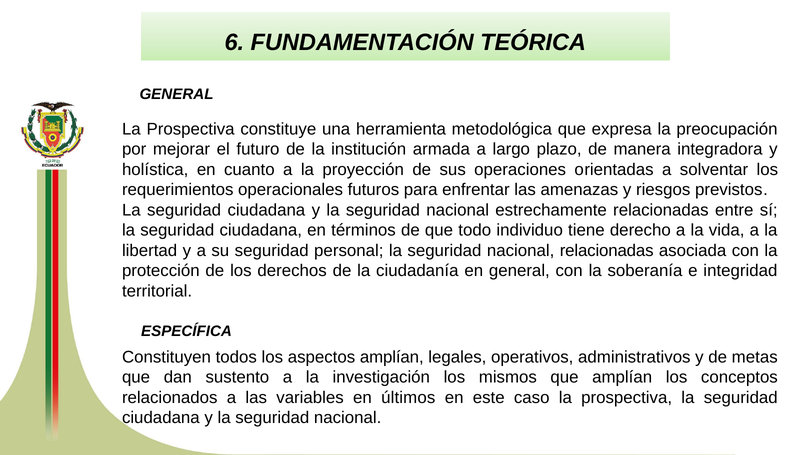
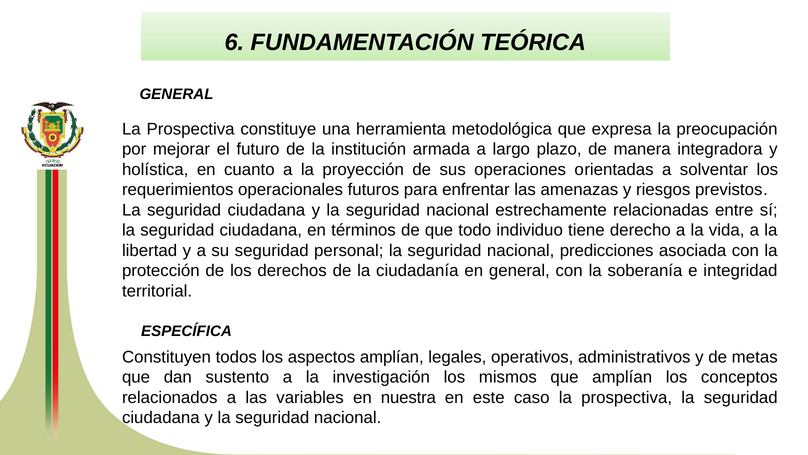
nacional relacionadas: relacionadas -> predicciones (607, 250)
últimos: últimos -> nuestra (408, 397)
